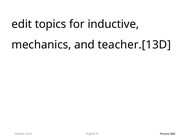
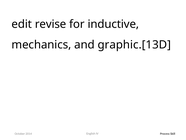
topics: topics -> revise (51, 24)
teacher.[13D: teacher.[13D -> graphic.[13D (134, 45)
